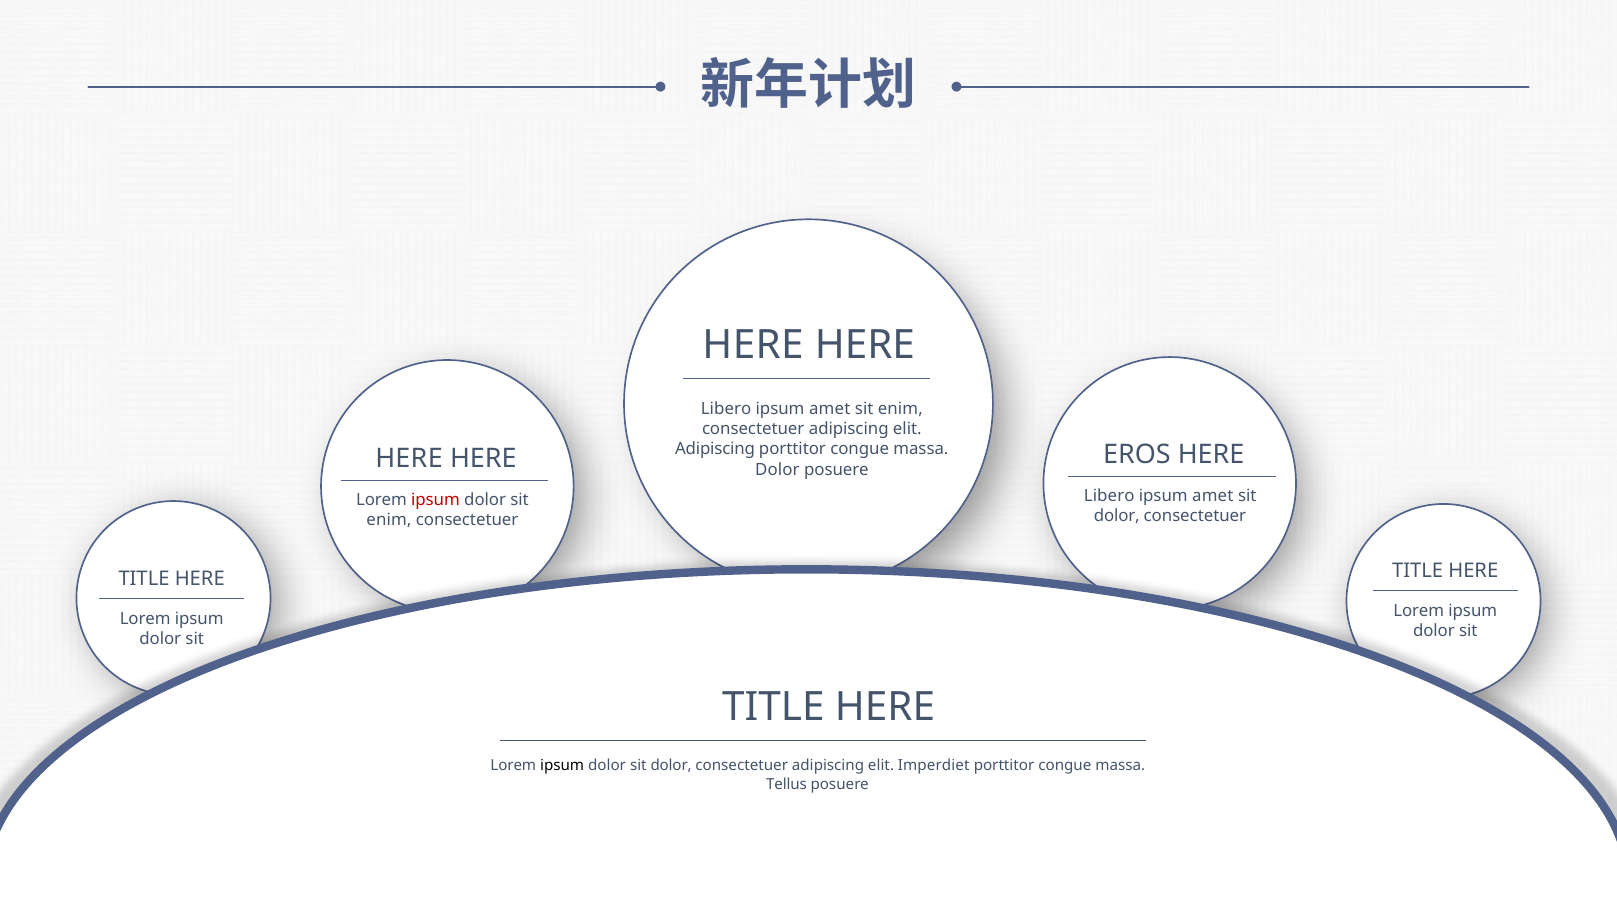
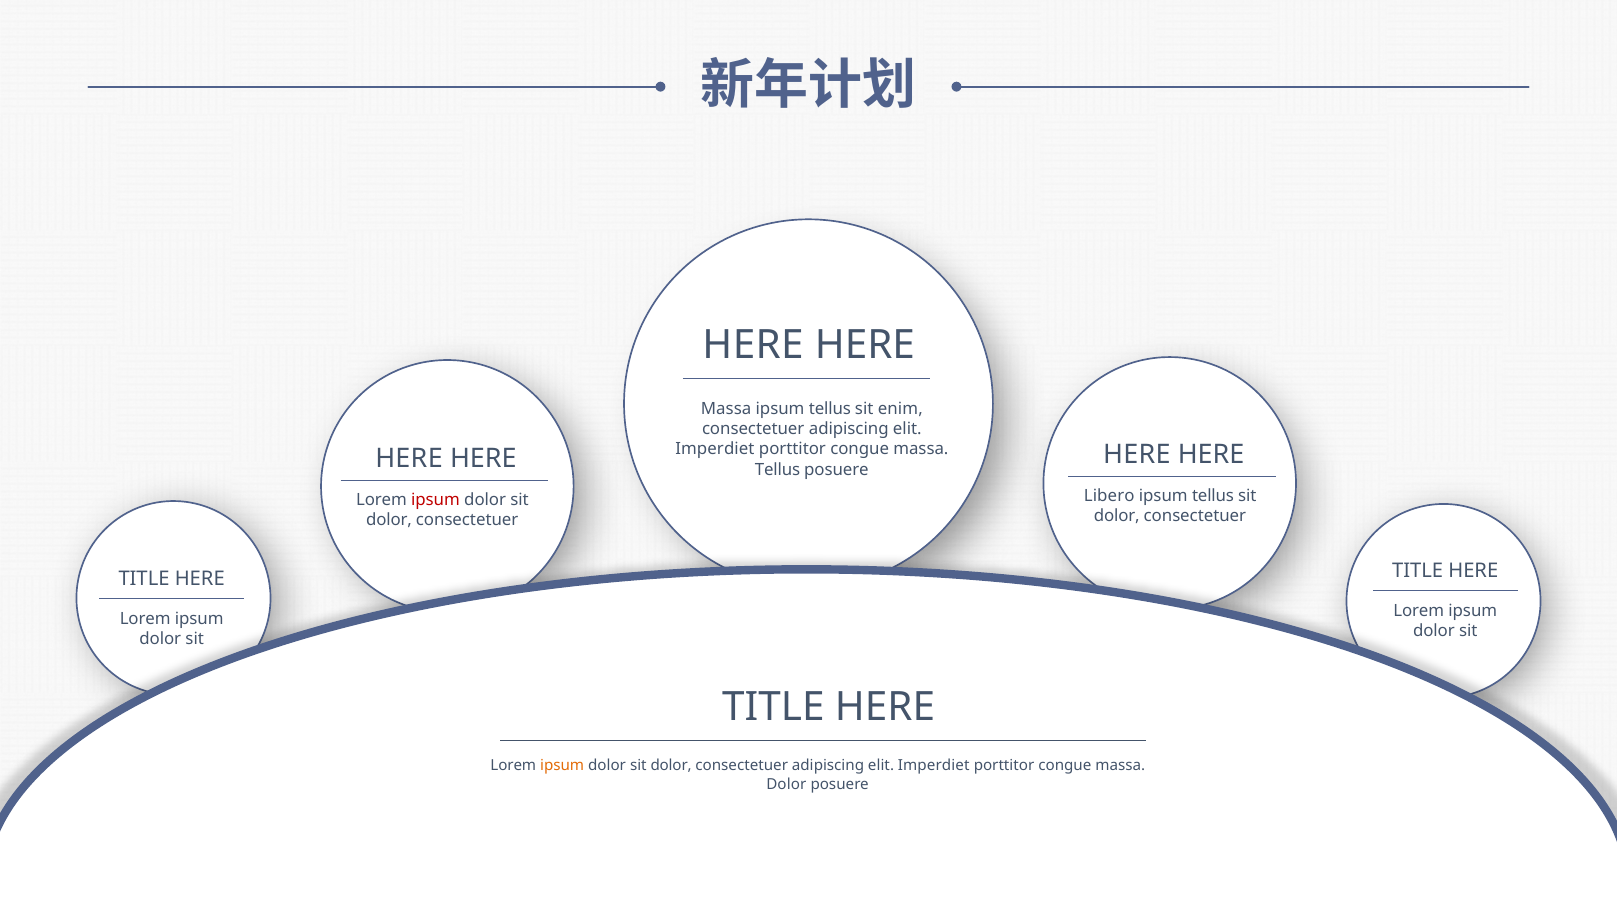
Libero: Libero -> Massa (726, 409)
amet: amet -> tellus (830, 409)
Adipiscing: Adipiscing -> Imperdiet (715, 450)
EROS: EROS -> HERE (1137, 455)
Dolor: Dolor -> Tellus (778, 470)
amet: amet -> tellus (1213, 496)
enim: enim -> dolor (389, 520)
ipsum colour: black -> orange (562, 766)
Tellus: Tellus -> Dolor (786, 785)
